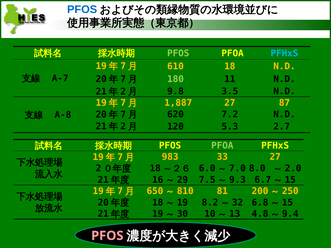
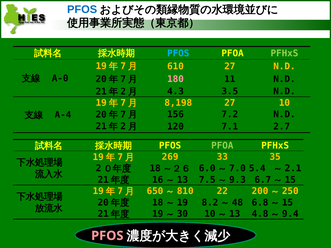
PFOS colour: light green -> light blue (178, 53)
PFHxS colour: light blue -> light green (284, 53)
610 18: 18 -> 27 (230, 66)
A-7: A-7 -> A-0 (60, 78)
180 colour: light green -> pink (175, 79)
9.8: 9.8 -> 4.3 (175, 91)
1,887: 1,887 -> 8,198 (178, 103)
87: 87 -> 10 (284, 103)
620: 620 -> 156 (175, 114)
A-8: A-8 -> A-4 (63, 115)
5.3: 5.3 -> 7.1 (230, 127)
983: 983 -> 269 (170, 157)
33 27: 27 -> 35 (275, 157)
8.0: 8.0 -> 5.4 (257, 169)
2.0: 2.0 -> 2.1 (293, 169)
29: 29 -> 13 (182, 180)
81: 81 -> 22 (222, 191)
32: 32 -> 48 (237, 203)
